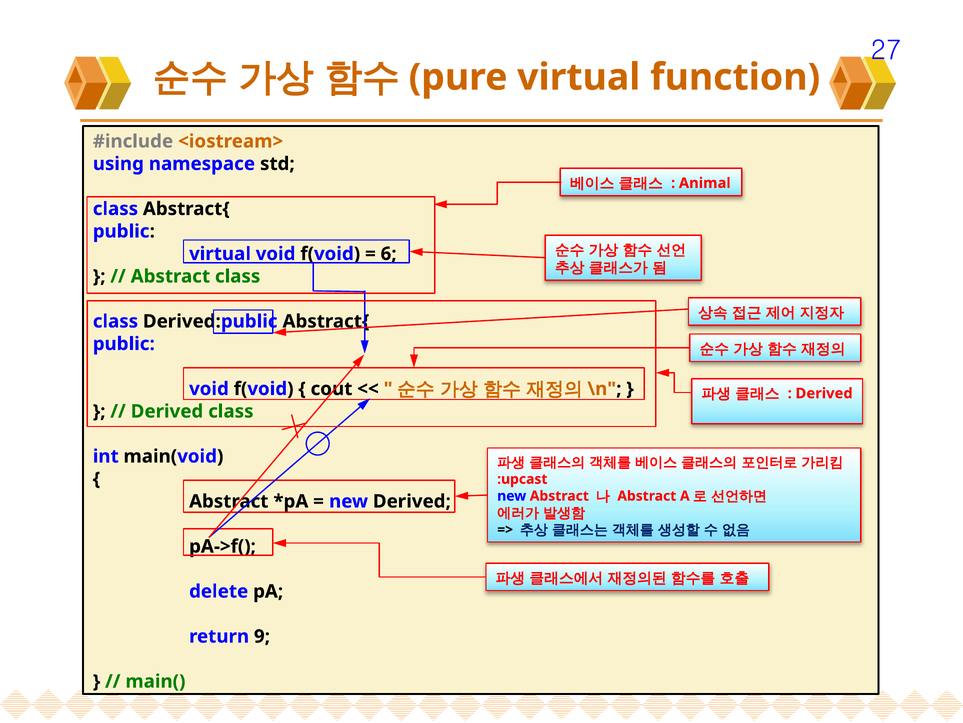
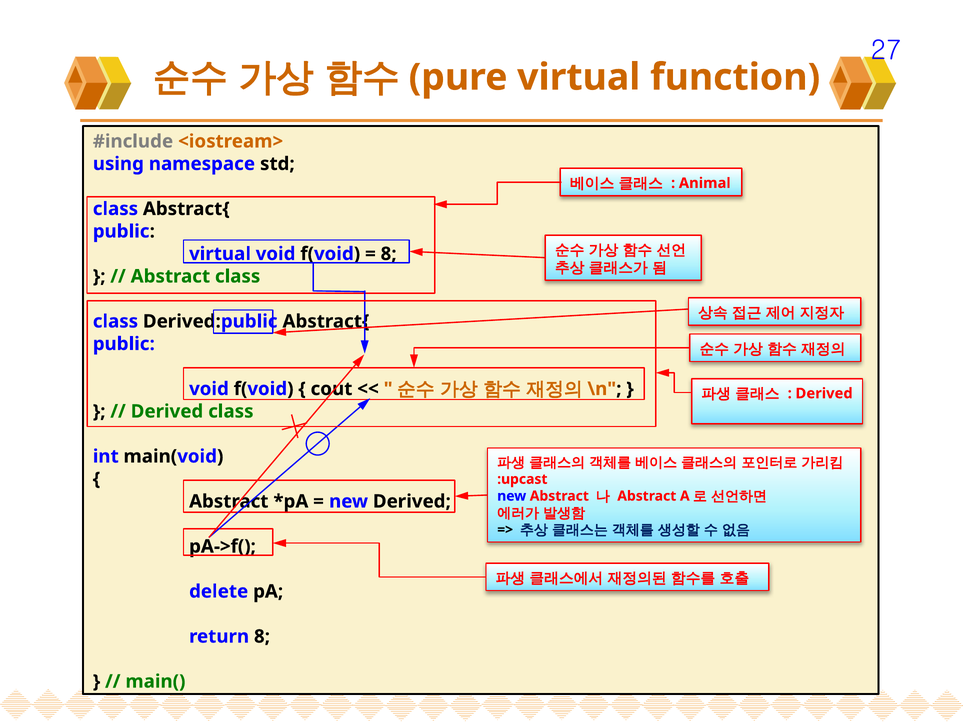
6: 6 -> 8 (389, 254)
return 9: 9 -> 8 (262, 636)
